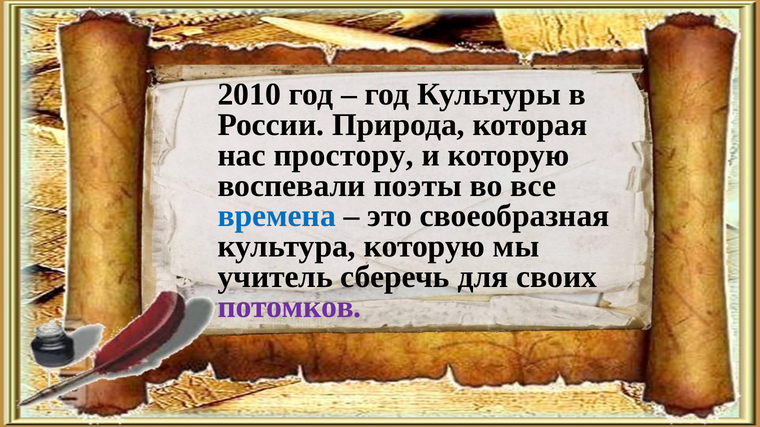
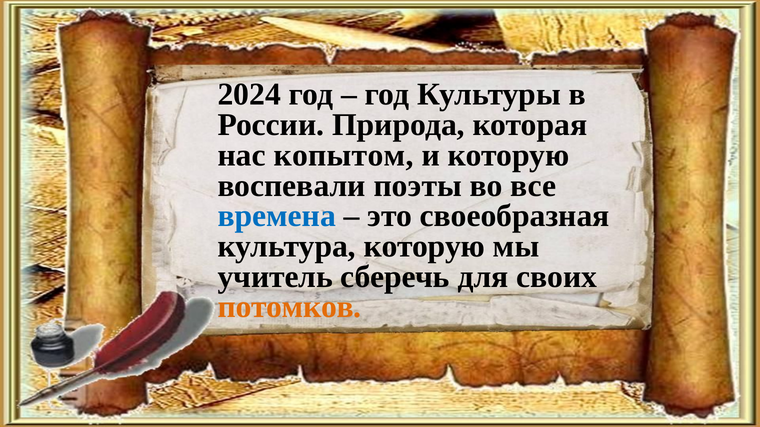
2010: 2010 -> 2024 (249, 95)
простору: простору -> копытом (344, 155)
потомков colour: purple -> orange (289, 307)
